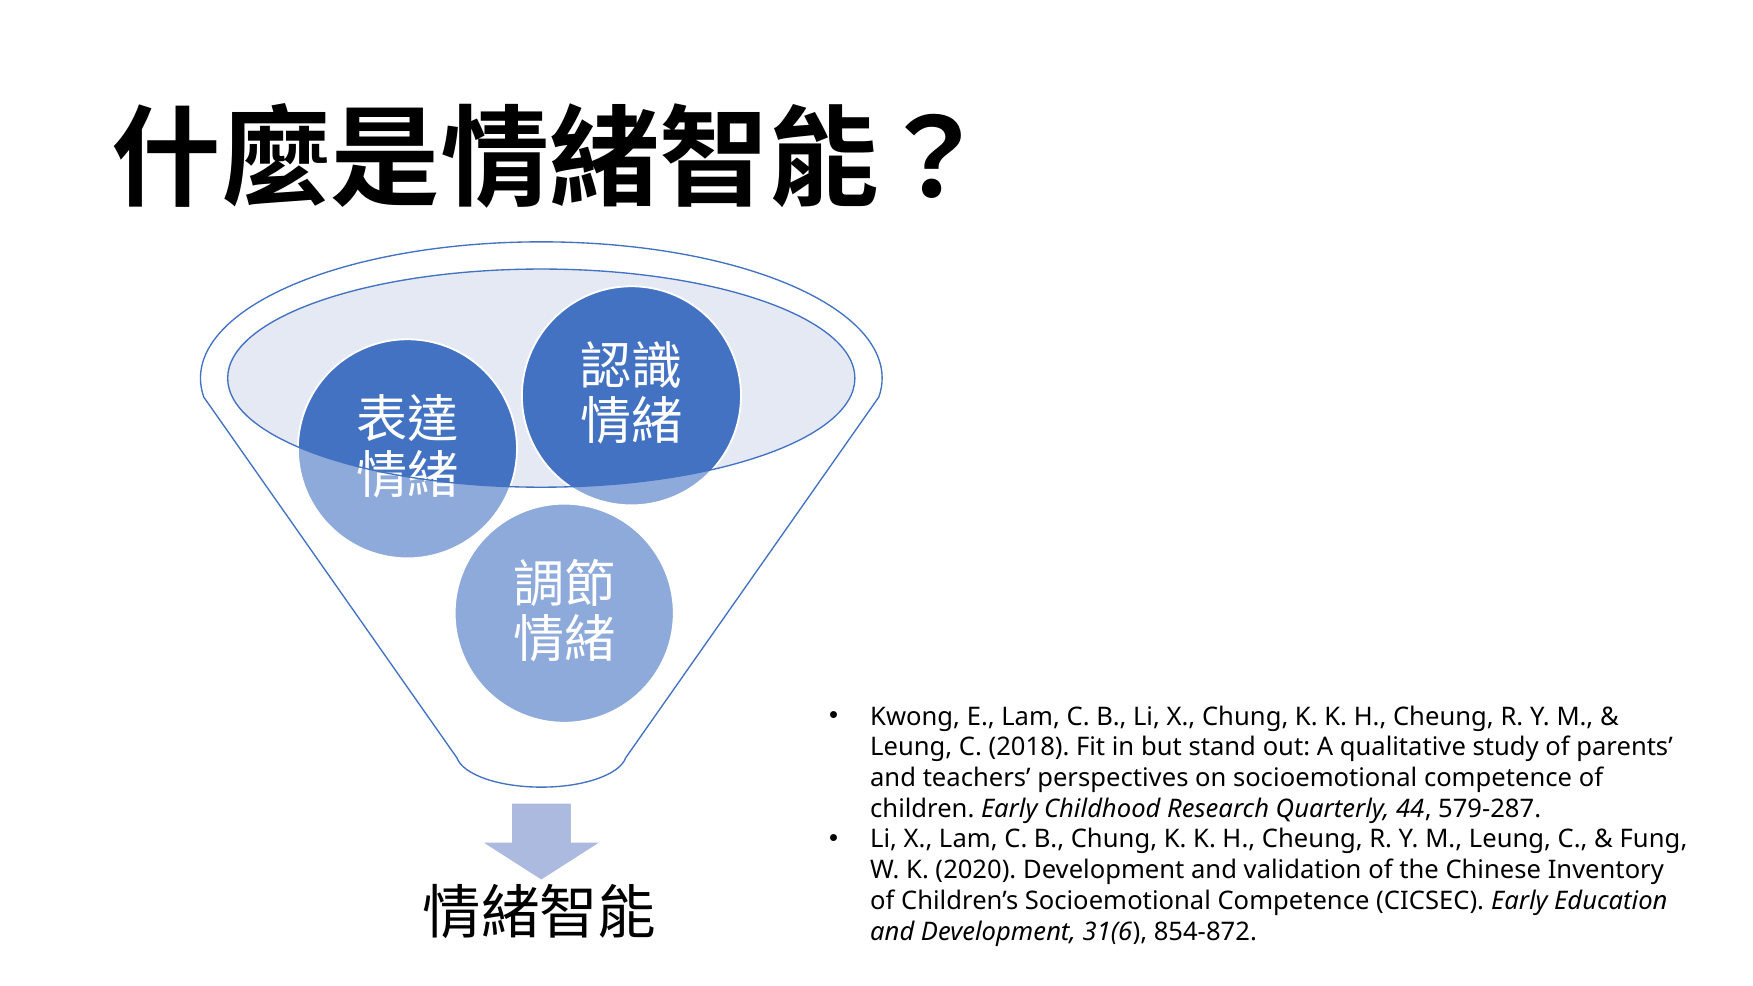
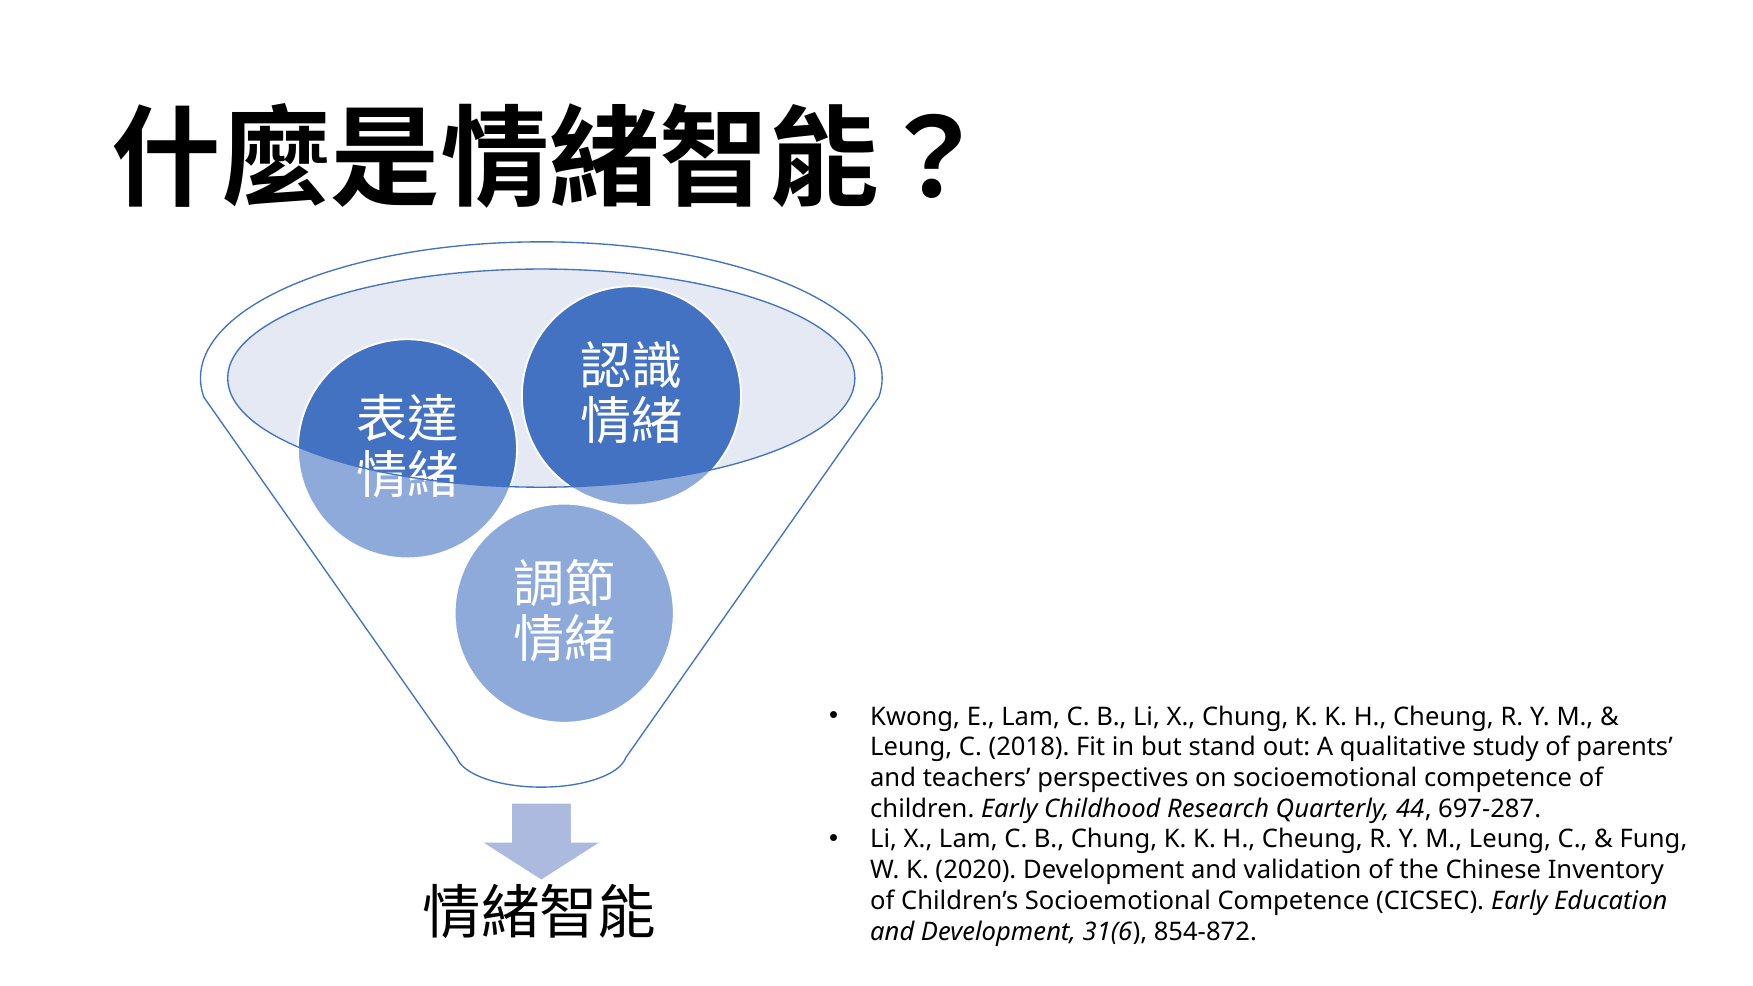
579-287: 579-287 -> 697-287 (1490, 809)
